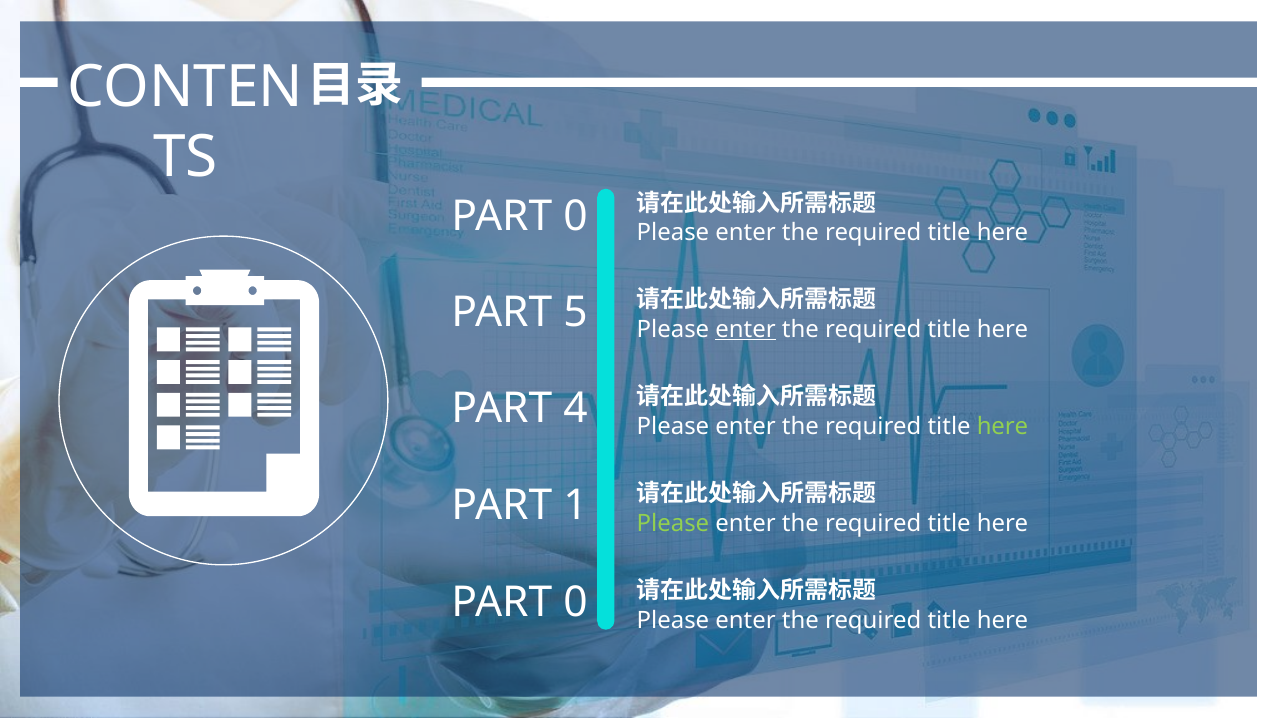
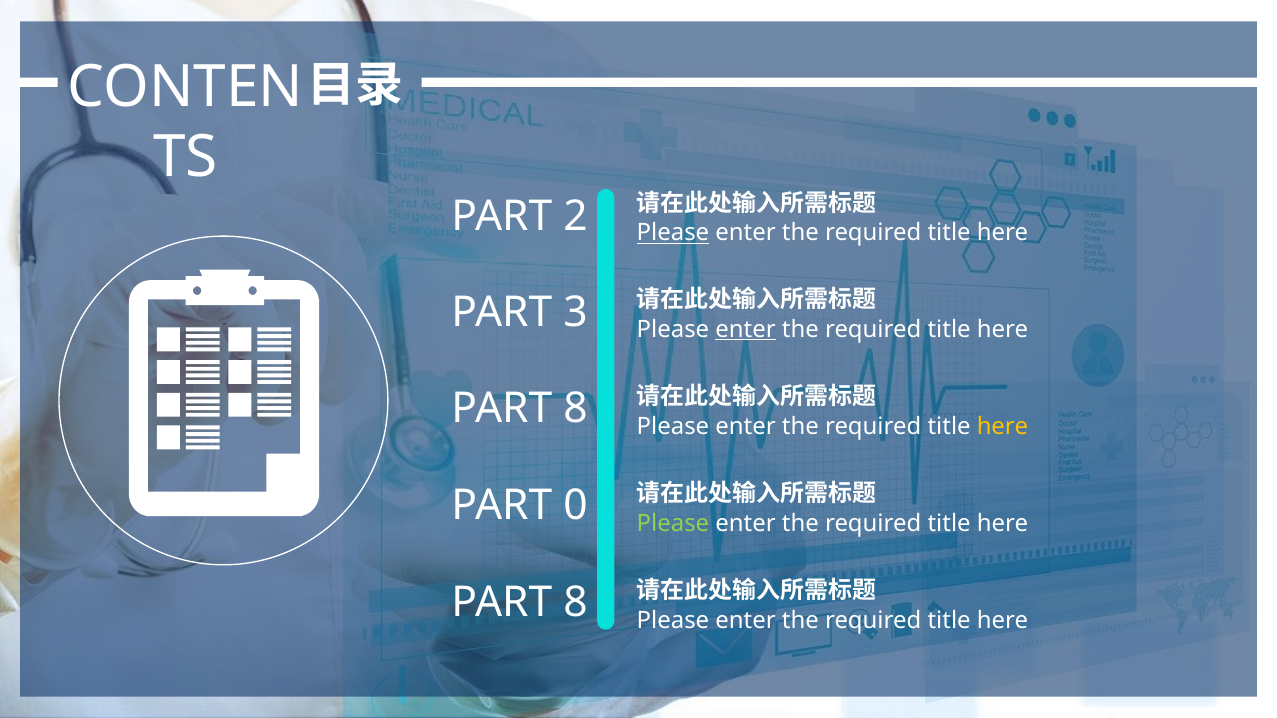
0: 0 -> 2 (576, 216)
Please underline: none -> present (673, 233)
5: 5 -> 3 (576, 312)
4: 4 -> 8 (576, 409)
here colour: light green -> yellow (1002, 426)
1: 1 -> 0 (576, 506)
0: 0 -> 8 (576, 603)
